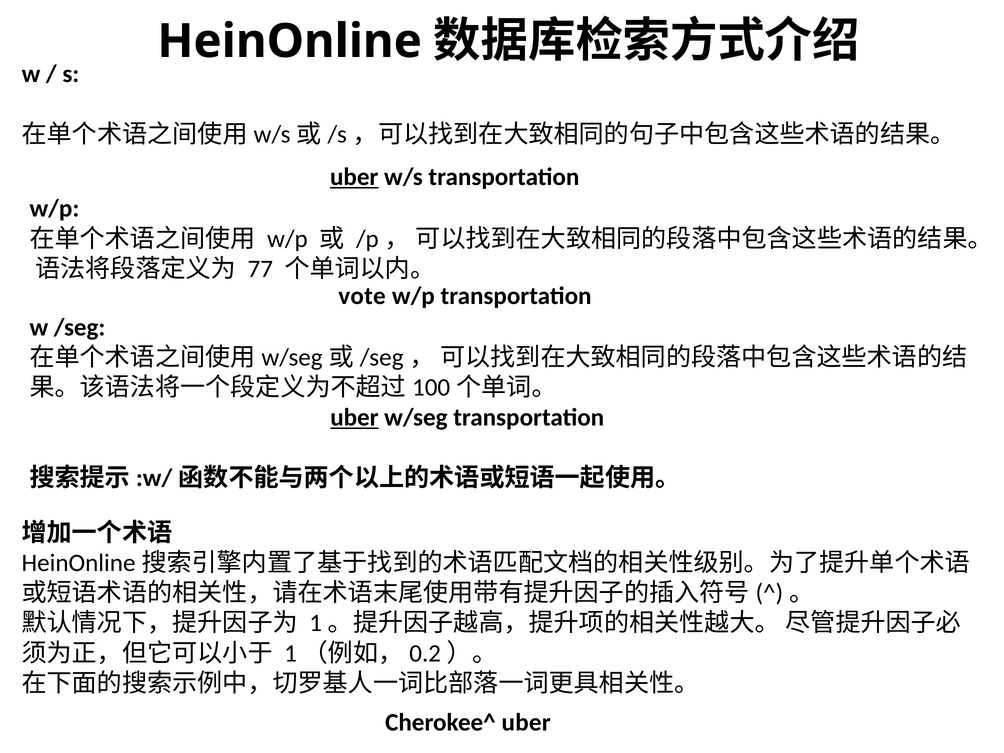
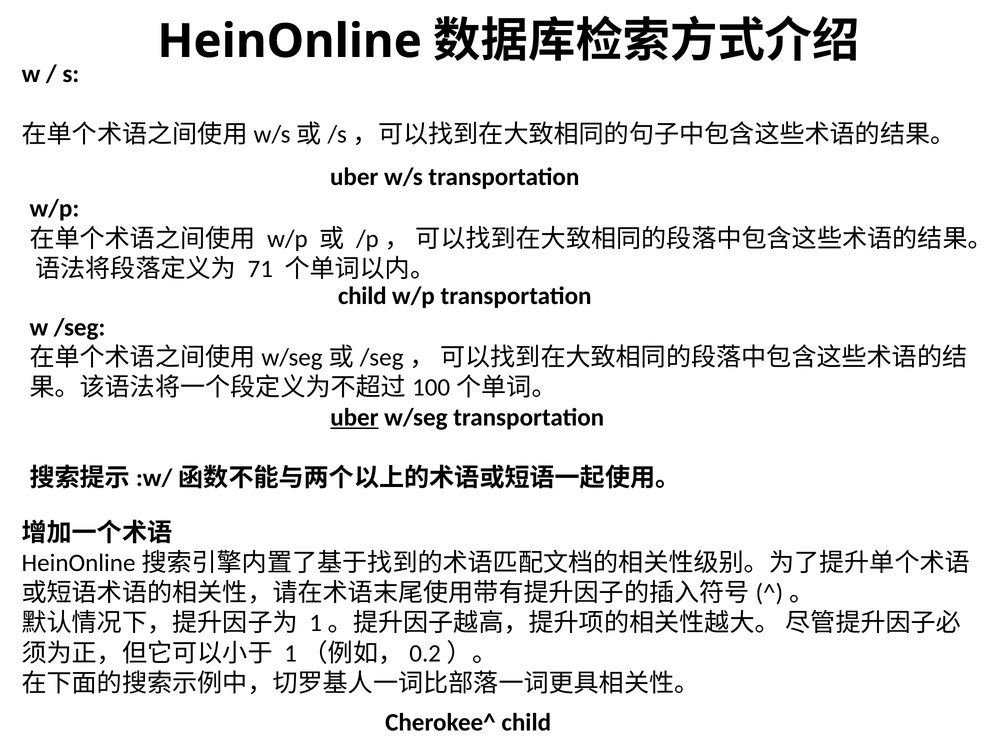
uber underline: present -> none (354, 177)
77: 77 -> 71 (260, 269)
vote: vote -> child (362, 296)
Cherokee^ uber: uber -> child (526, 722)
